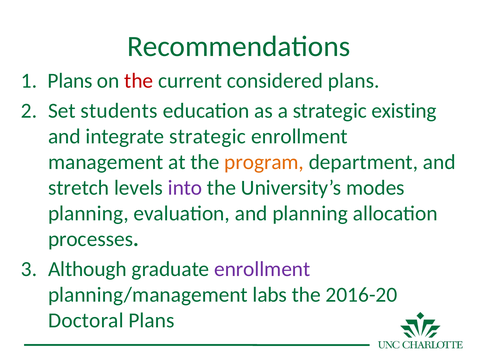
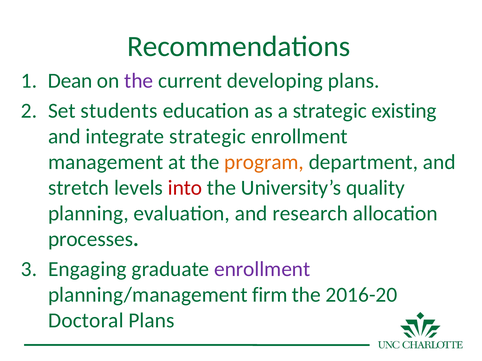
Plans: Plans -> Dean (70, 81)
the colour: red -> purple (139, 81)
considered: considered -> developing (275, 81)
into colour: purple -> red (185, 188)
modes: modes -> quality (375, 188)
and planning: planning -> research (310, 214)
Although: Although -> Engaging (87, 270)
labs: labs -> firm (270, 295)
